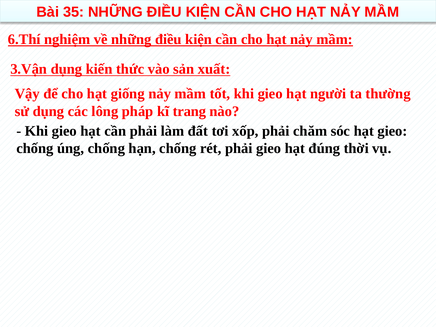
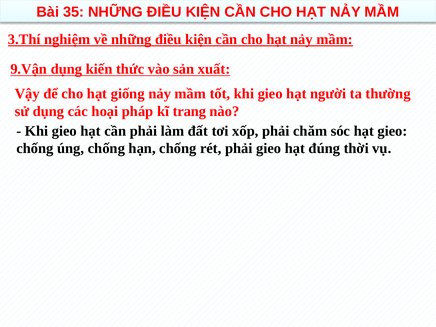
6.Thí: 6.Thí -> 3.Thí (24, 39)
3.Vận: 3.Vận -> 9.Vận (29, 69)
lông: lông -> hoại (105, 111)
